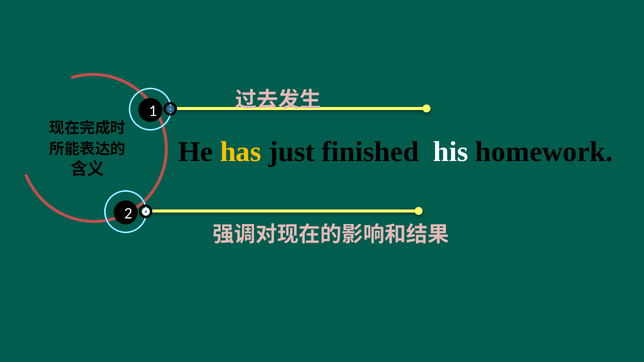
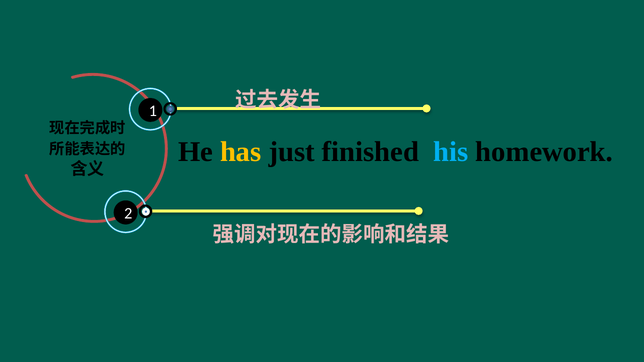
his colour: white -> light blue (451, 152)
